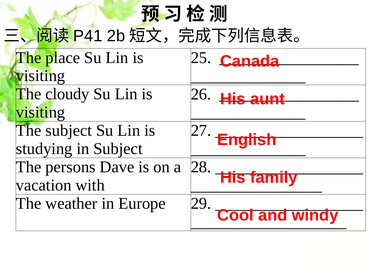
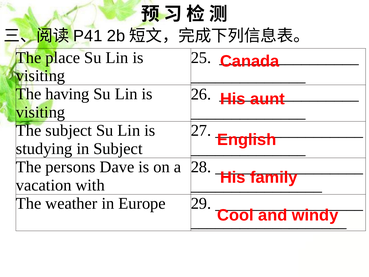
cloudy: cloudy -> having (67, 94)
